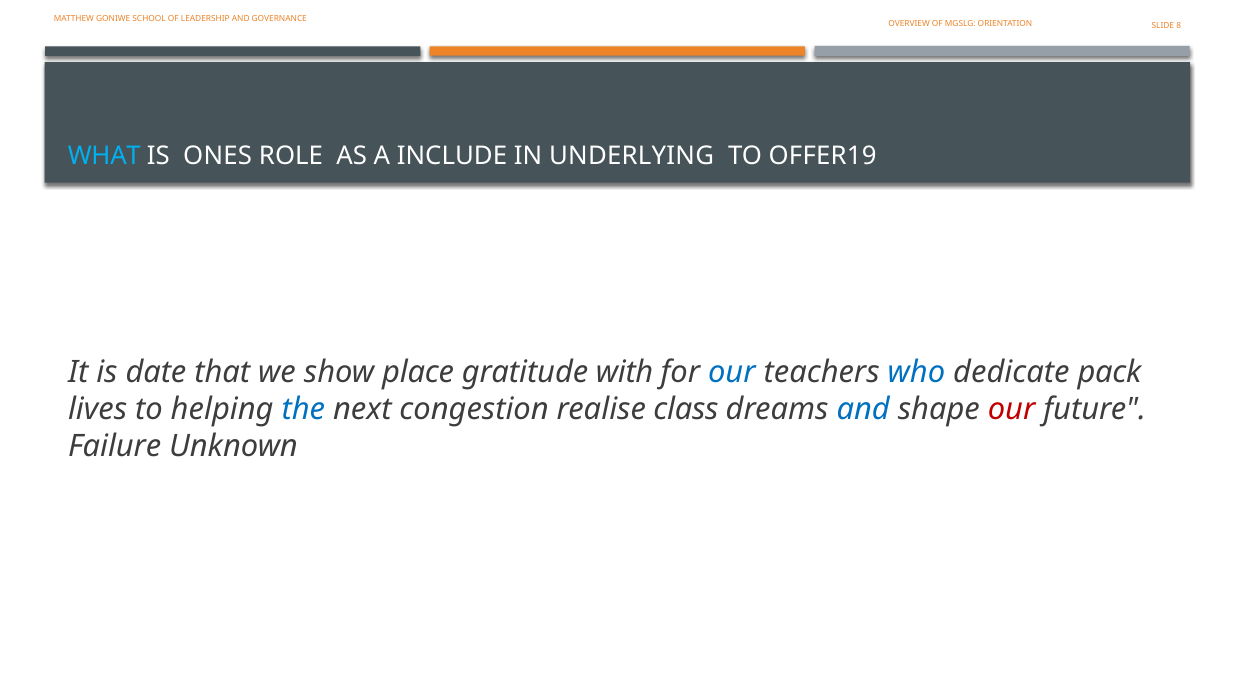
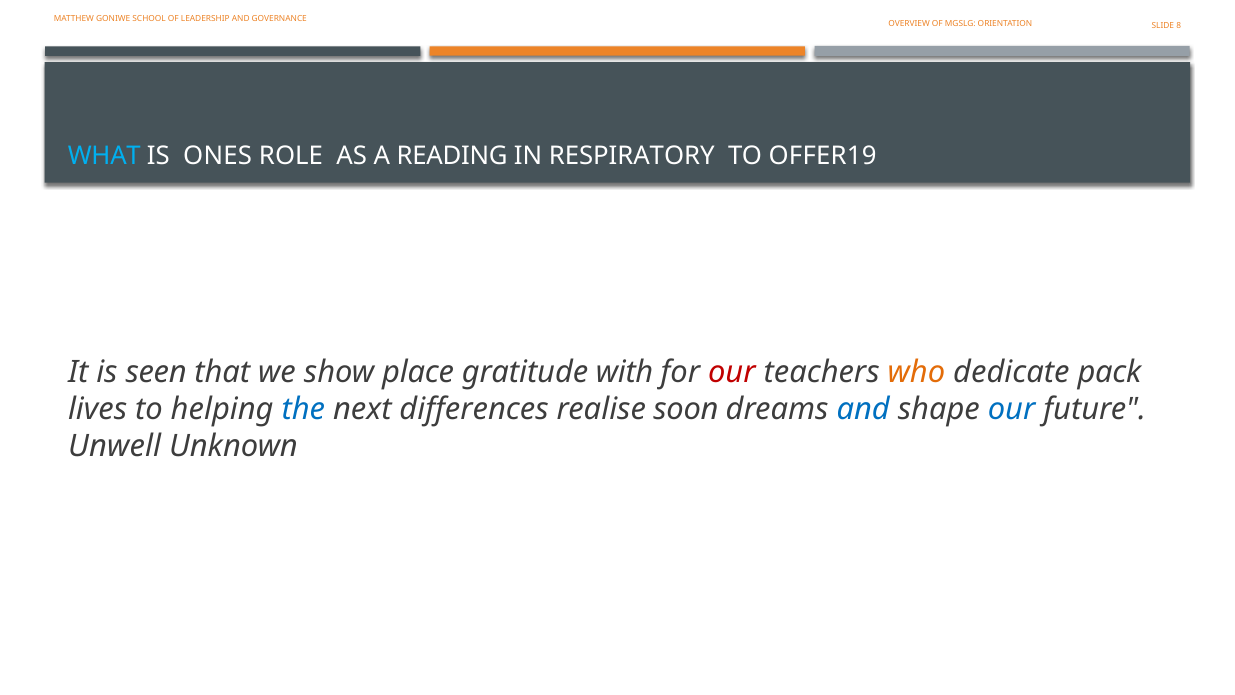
INCLUDE: INCLUDE -> READING (452, 155)
UNDERLYING: UNDERLYING -> RESPIRATORY (632, 155)
date: date -> seen (156, 372)
our colour: blue -> red (732, 372)
who colour: blue -> orange (916, 372)
congestion: congestion -> differences (474, 409)
class: class -> soon (686, 409)
our colour: red -> blue (1012, 409)
Failure: Failure -> Unwell (115, 446)
